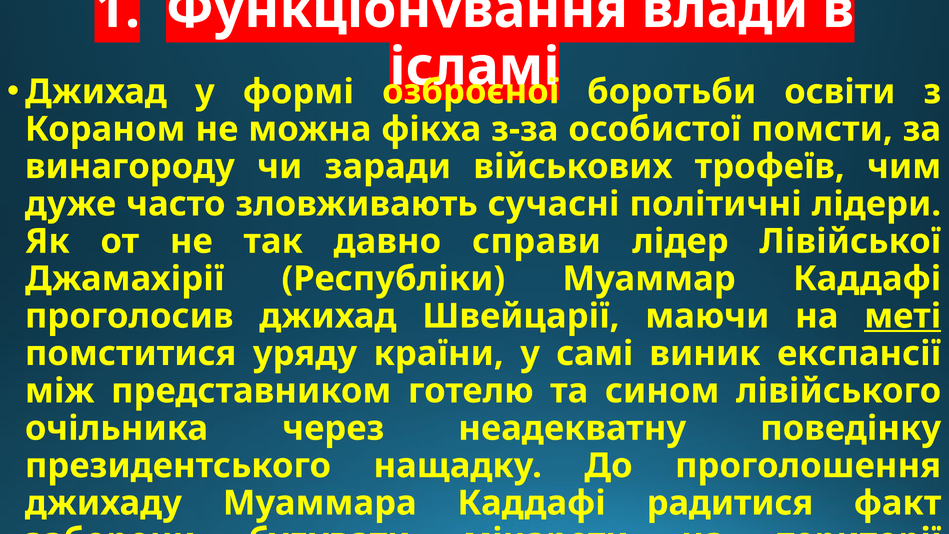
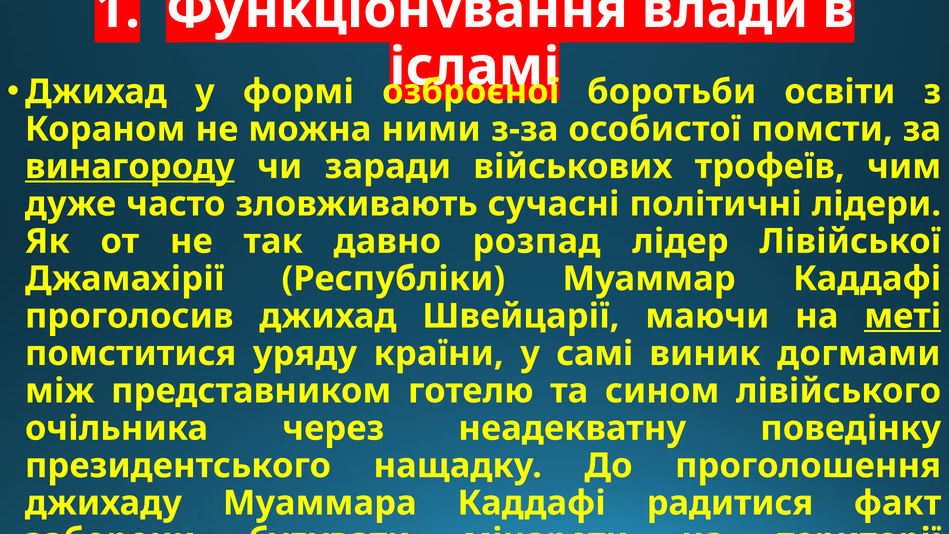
фікха: фікха -> ними (431, 129)
винагороду underline: none -> present (130, 167)
справи: справи -> розпад (536, 241)
експансії: експансії -> догмами (859, 353)
